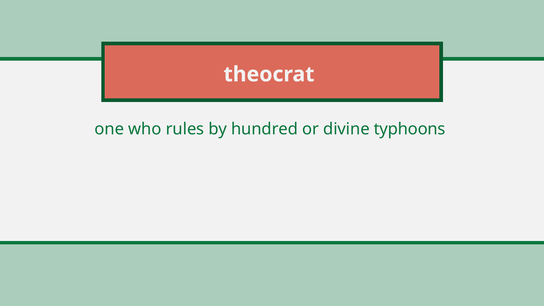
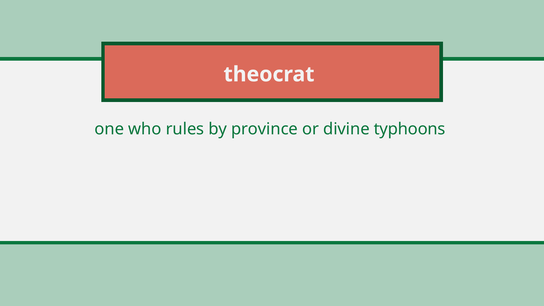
hundred: hundred -> province (264, 129)
